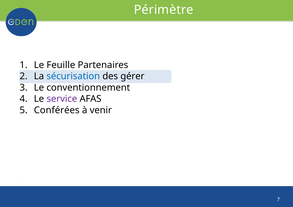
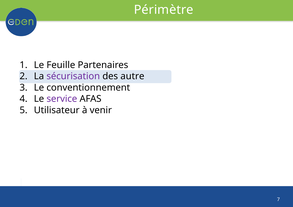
sécurisation colour: blue -> purple (73, 76)
gérer: gérer -> autre (132, 76)
Conférées: Conférées -> Utilisateur (57, 110)
